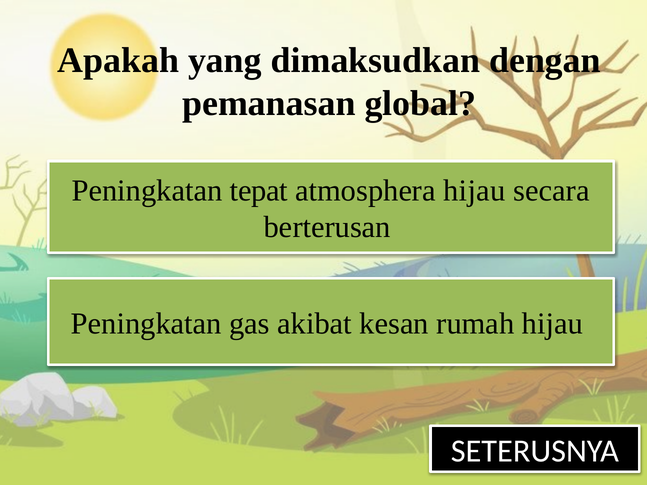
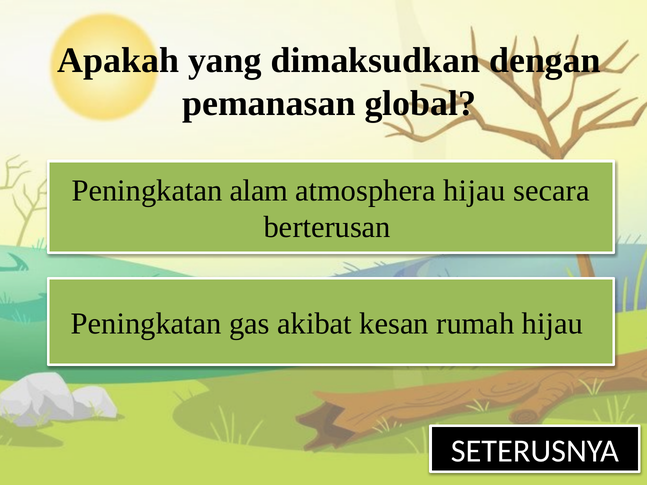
tepat: tepat -> alam (259, 191)
